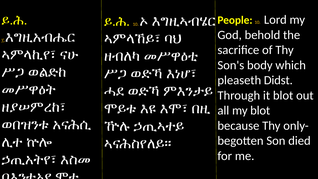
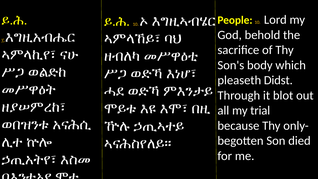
my blot: blot -> trial (260, 110)
